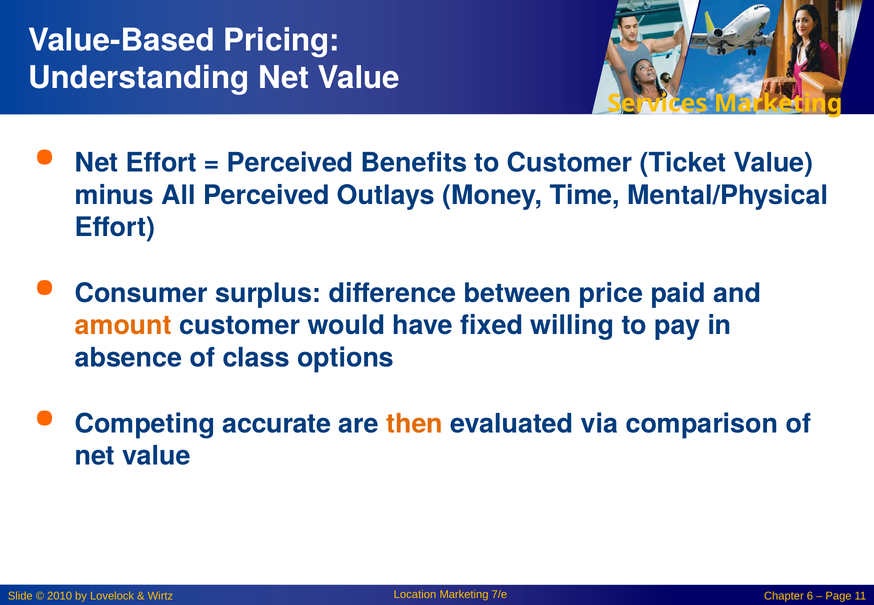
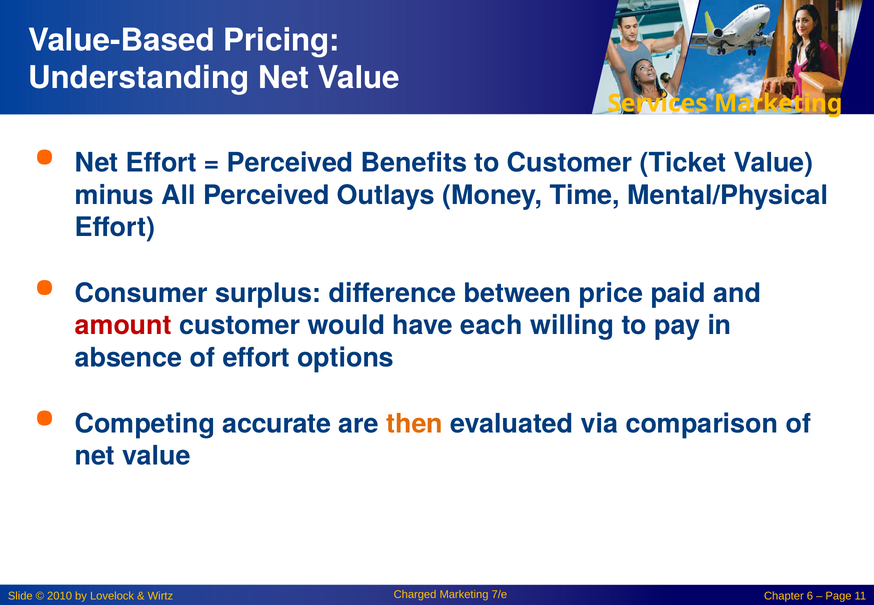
amount colour: orange -> red (123, 326)
fixed: fixed -> each (491, 326)
of class: class -> effort (256, 358)
Location: Location -> Charged (415, 595)
